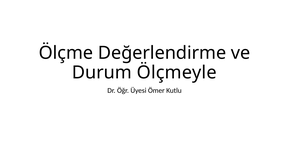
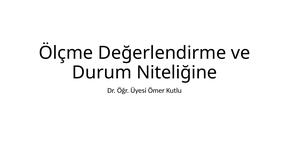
Ölçmeyle: Ölçmeyle -> Niteliğine (177, 72)
